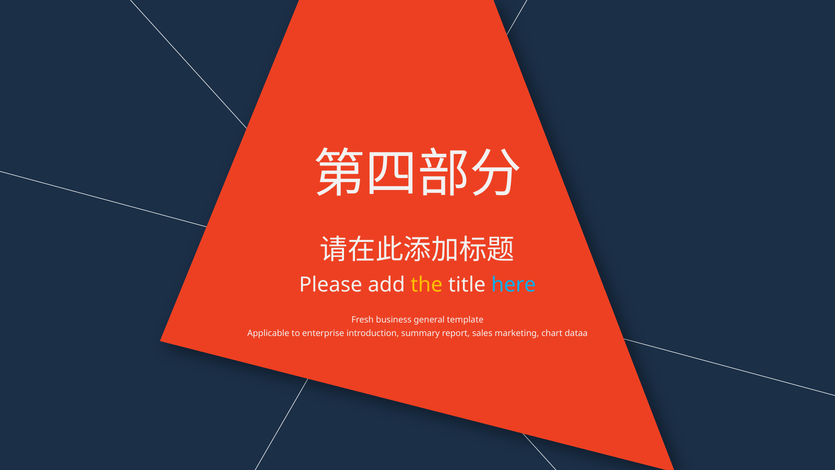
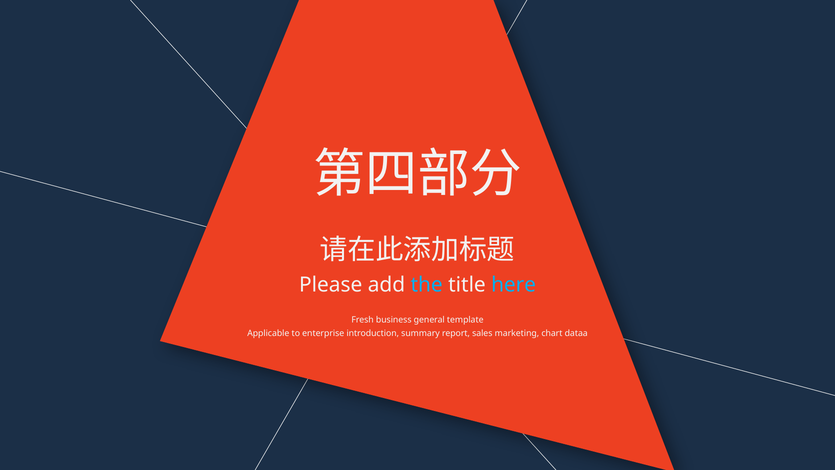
the colour: yellow -> light blue (427, 285)
